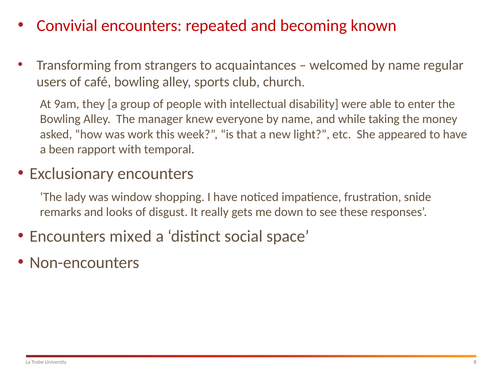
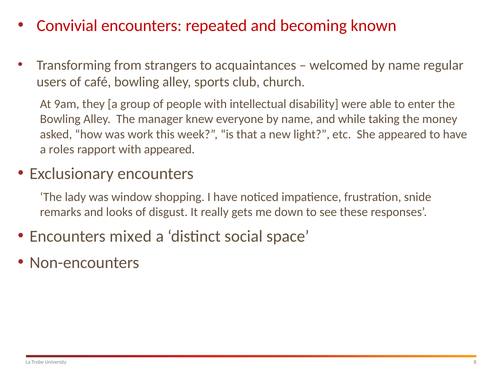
been: been -> roles (62, 149)
with temporal: temporal -> appeared (169, 149)
